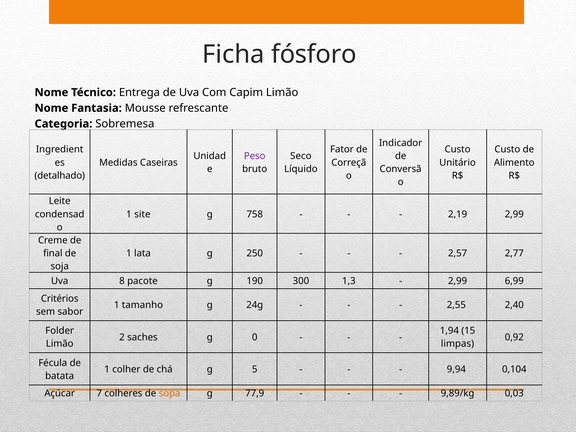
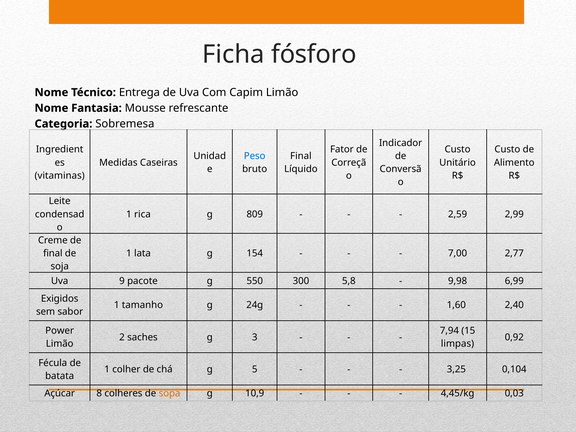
Peso colour: purple -> blue (255, 156)
Seco: Seco -> Final (301, 156)
detalhado: detalhado -> vitaminas (60, 176)
site: site -> rica (142, 214)
758: 758 -> 809 (255, 214)
2,19: 2,19 -> 2,59 (458, 214)
250: 250 -> 154 (255, 253)
2,57: 2,57 -> 7,00 (458, 253)
8: 8 -> 9 (122, 281)
190: 190 -> 550 (255, 281)
1,3: 1,3 -> 5,8 (349, 281)
2,99: 2,99 -> 9,98 (458, 281)
Critérios: Critérios -> Exigidos (60, 299)
2,55: 2,55 -> 1,60 (456, 305)
Folder: Folder -> Power (60, 331)
1,94: 1,94 -> 7,94 (449, 331)
0: 0 -> 3 (255, 337)
9,94: 9,94 -> 3,25 (456, 369)
7: 7 -> 8 (99, 393)
77,9: 77,9 -> 10,9 (255, 393)
9,89/kg: 9,89/kg -> 4,45/kg (458, 393)
